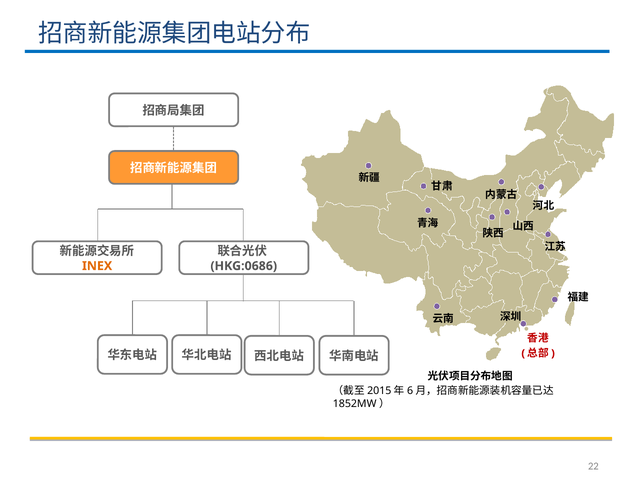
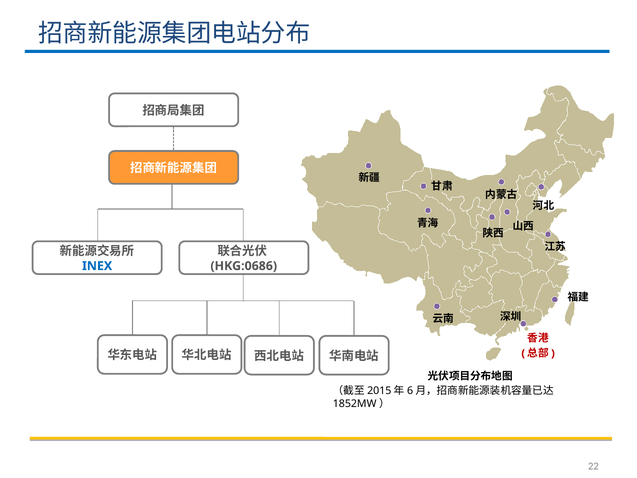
INEX colour: orange -> blue (97, 266)
